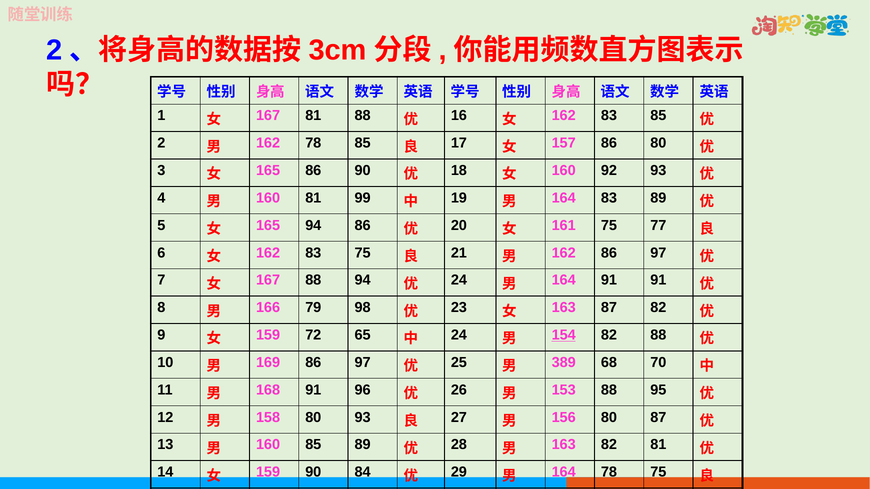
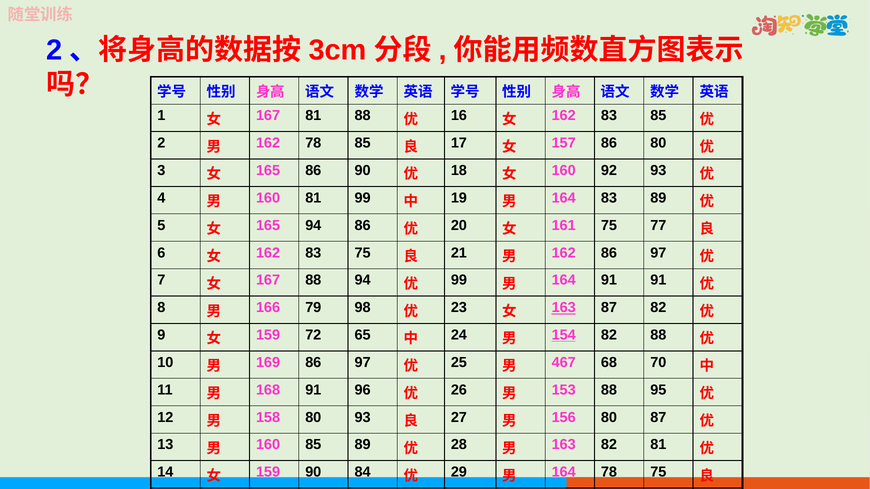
24: 24 -> 99 (459, 280)
163 underline: none -> present (564, 308)
389: 389 -> 467 (564, 363)
